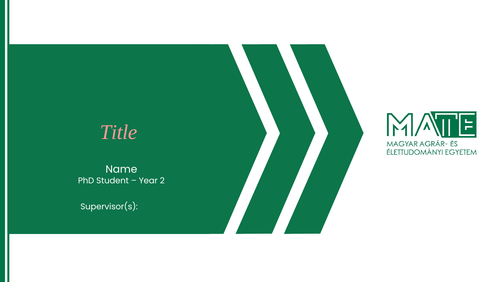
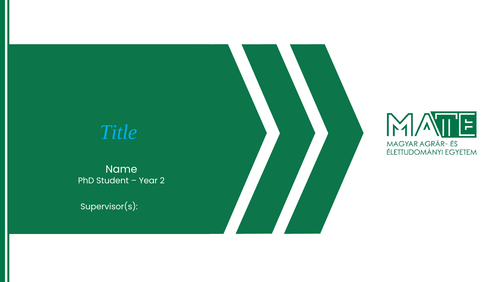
Title colour: pink -> light blue (119, 132)
